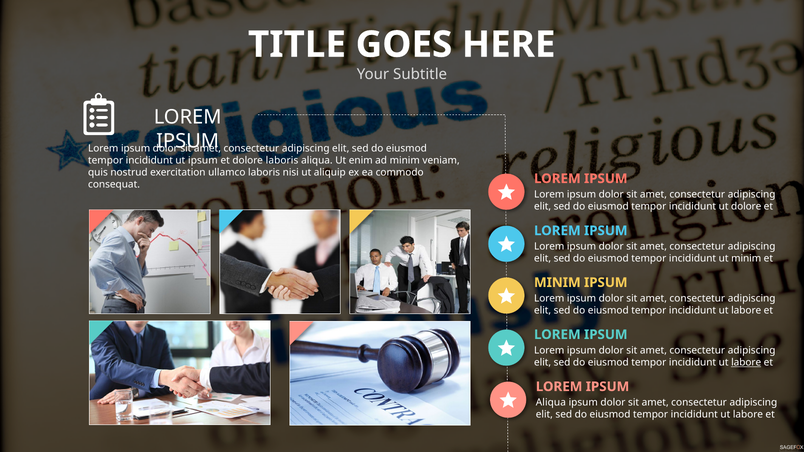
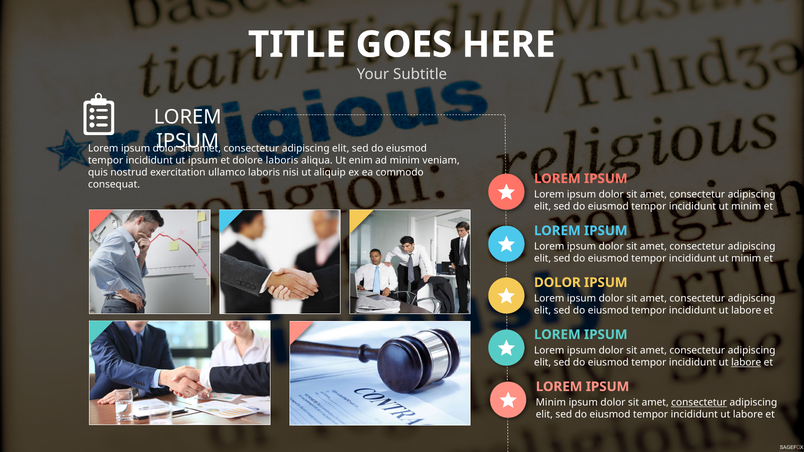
dolore: dolore -> minim (746, 207)
MINIM: MINIM -> DOLOR (557, 283)
Aliqua: Aliqua -> Minim (551, 403)
consectetur underline: none -> present (699, 403)
